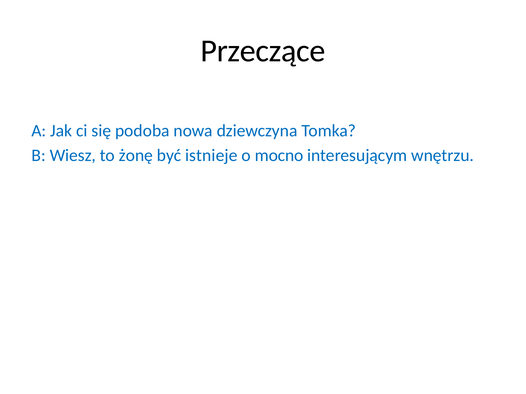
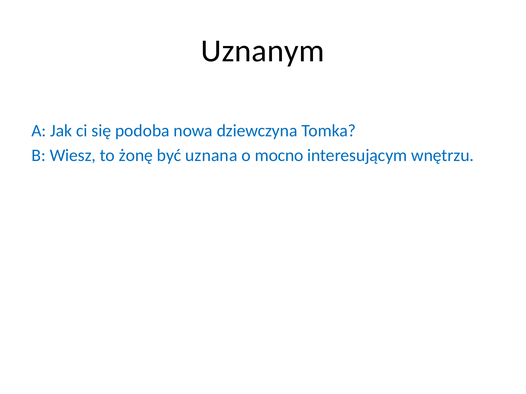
Przeczące: Przeczące -> Uznanym (263, 51)
istnieje: istnieje -> uznana (211, 156)
